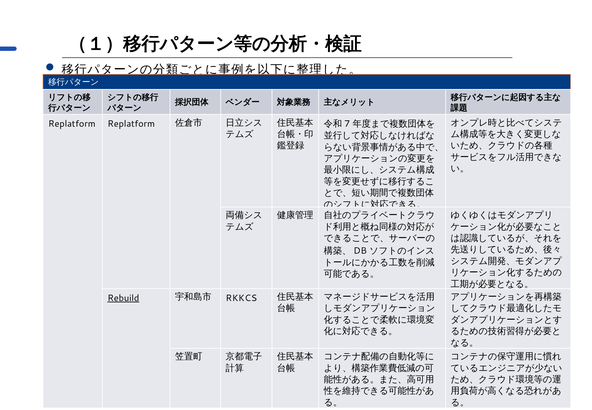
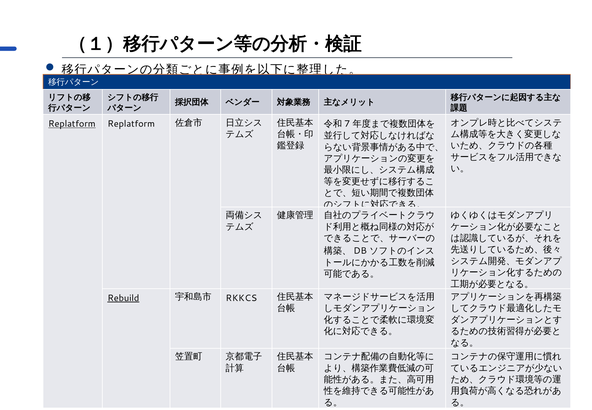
Replatform underline: none -> present (72, 124)
